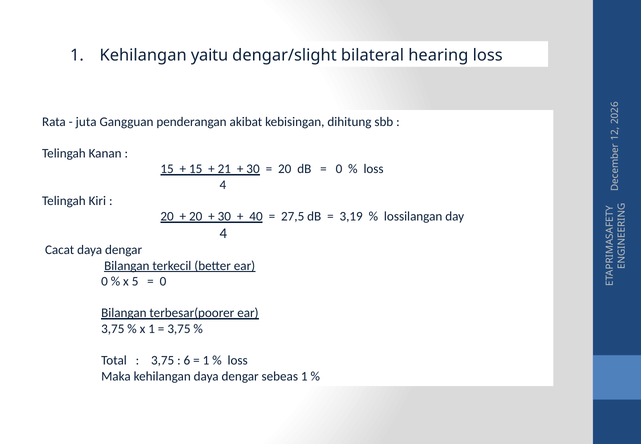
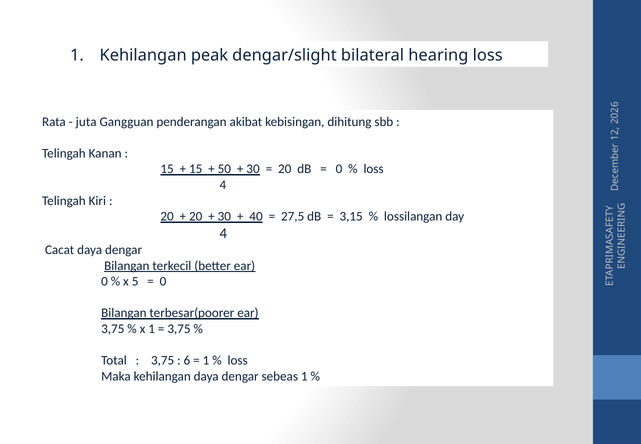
yaitu: yaitu -> peak (209, 55)
21: 21 -> 50 (224, 169)
3,19: 3,19 -> 3,15 (351, 216)
